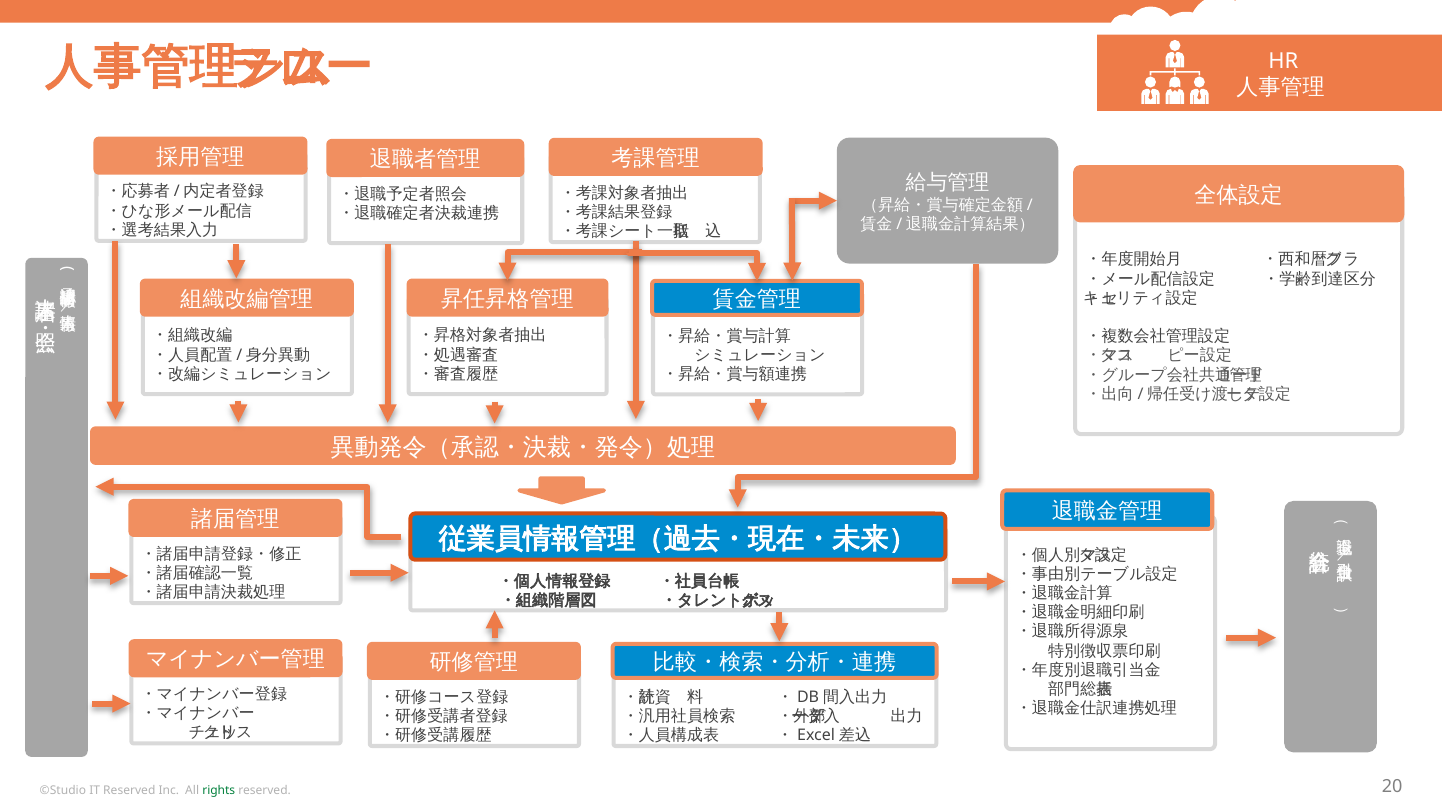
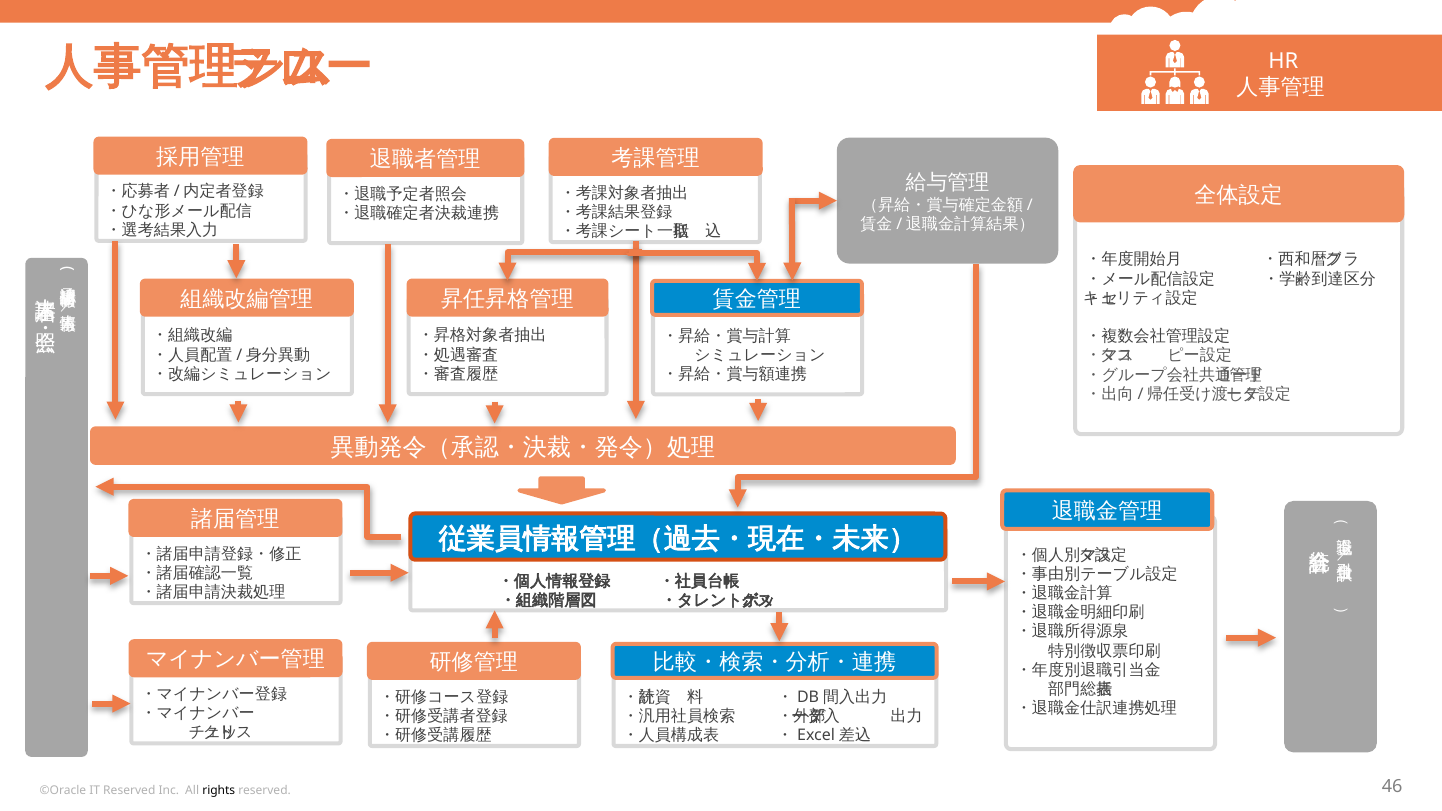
©Studio: ©Studio -> ©Oracle (63, 791)
rights colour: green -> black (219, 791)
20: 20 -> 46 (1392, 787)
